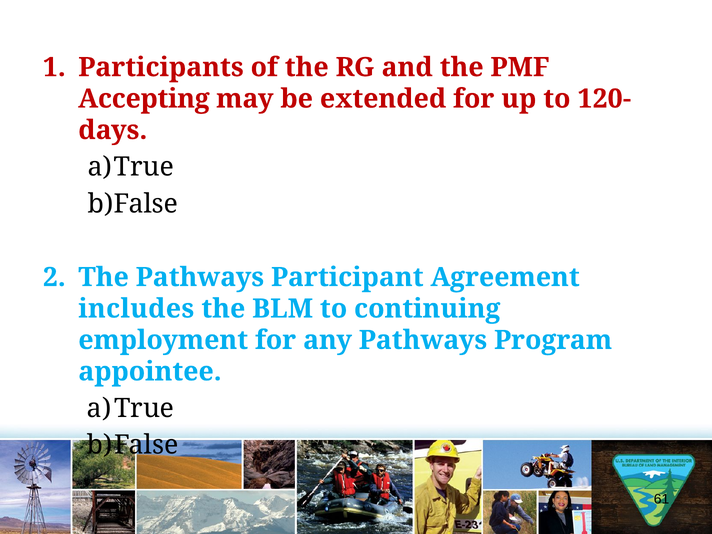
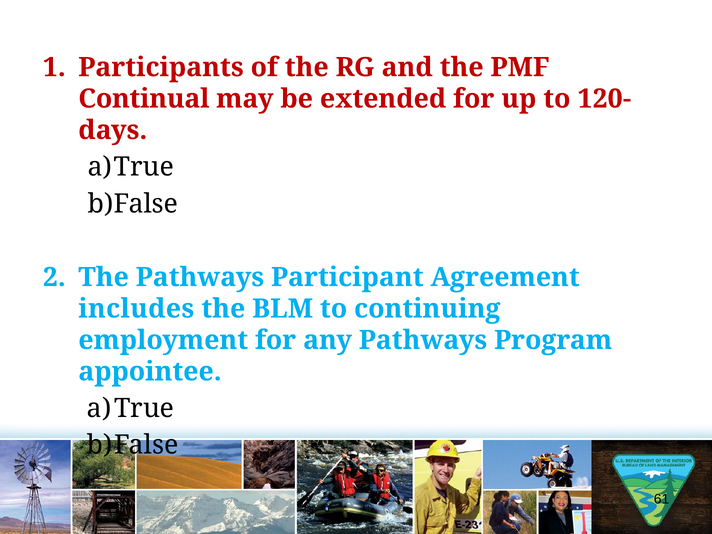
Accepting: Accepting -> Continual (144, 99)
